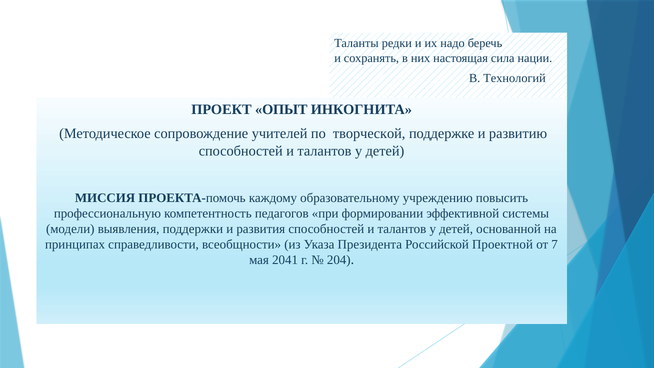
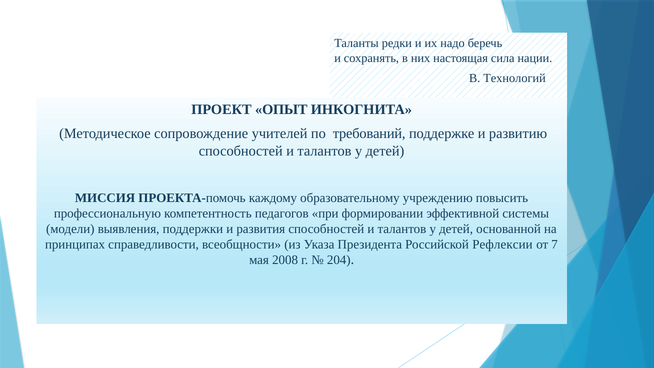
творческой: творческой -> требований (369, 134)
Проектной: Проектной -> Рефлексии (502, 244)
2041: 2041 -> 2008 (285, 260)
